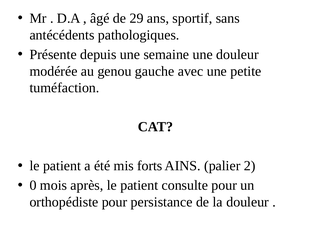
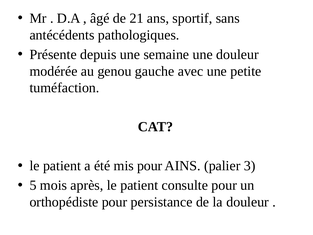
29: 29 -> 21 (137, 18)
mis forts: forts -> pour (150, 166)
2: 2 -> 3 (250, 166)
0: 0 -> 5 (33, 185)
